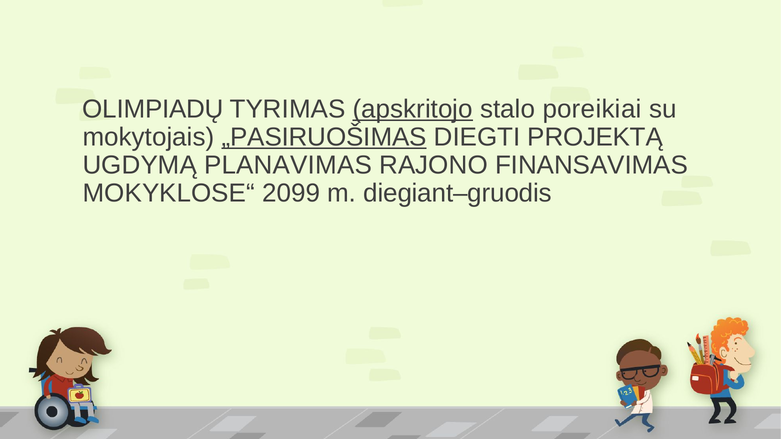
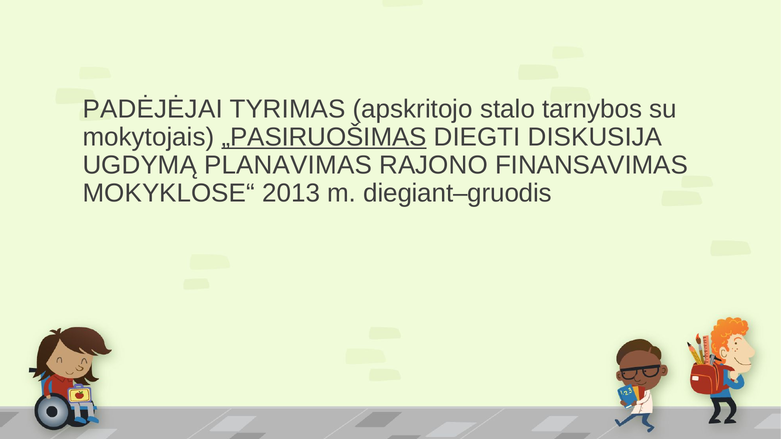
OLIMPIADŲ: OLIMPIADŲ -> PADĖJĖJAI (153, 109)
apskritojo underline: present -> none (413, 109)
poreikiai: poreikiai -> tarnybos (592, 109)
PROJEKTĄ: PROJEKTĄ -> DISKUSIJA (595, 137)
2099: 2099 -> 2013 (291, 193)
